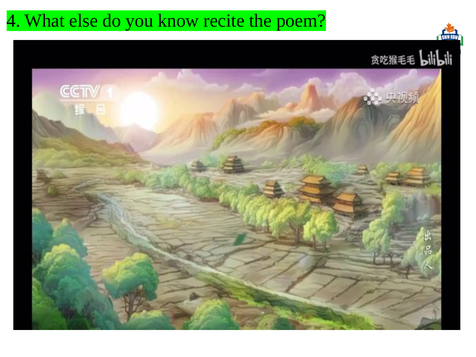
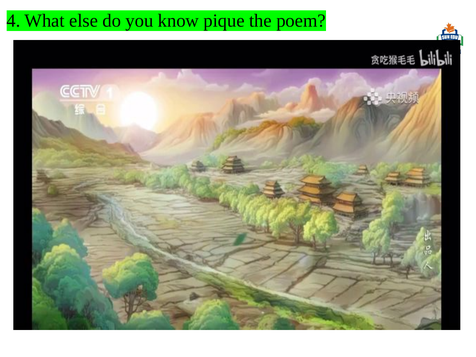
recite: recite -> pique (224, 21)
